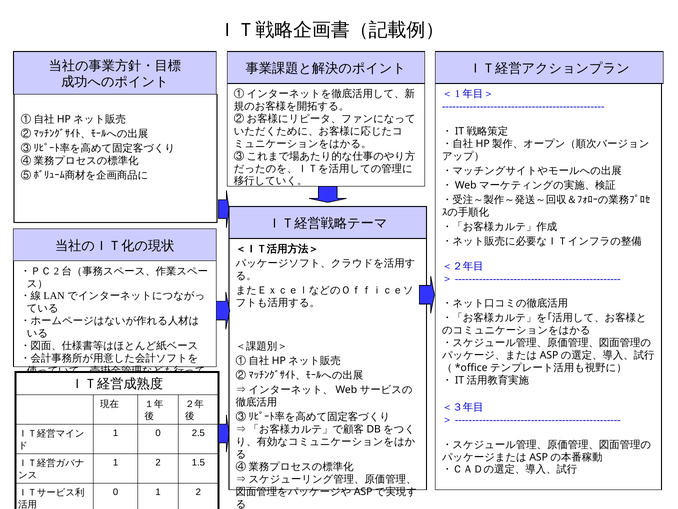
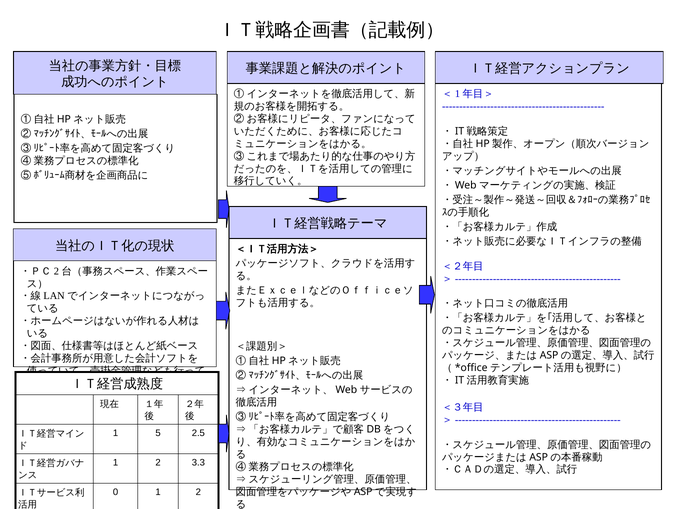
1 0: 0 -> 5 (158, 433)
1.5: 1.5 -> 3.3 (198, 462)
